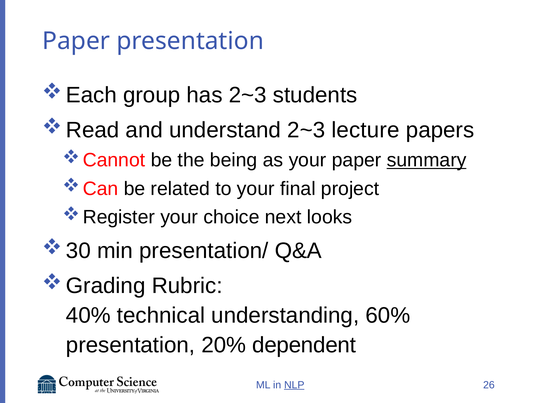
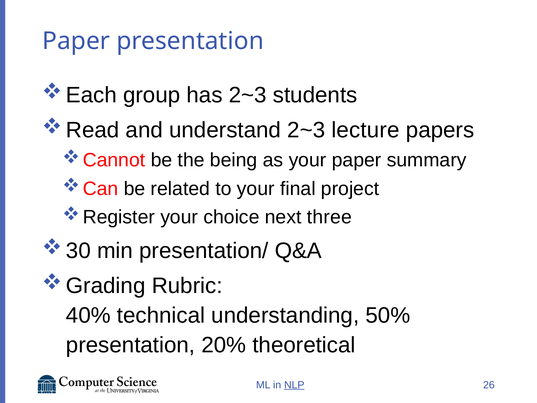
summary underline: present -> none (427, 160)
looks: looks -> three (329, 217)
60%: 60% -> 50% (388, 315)
dependent: dependent -> theoretical (304, 345)
